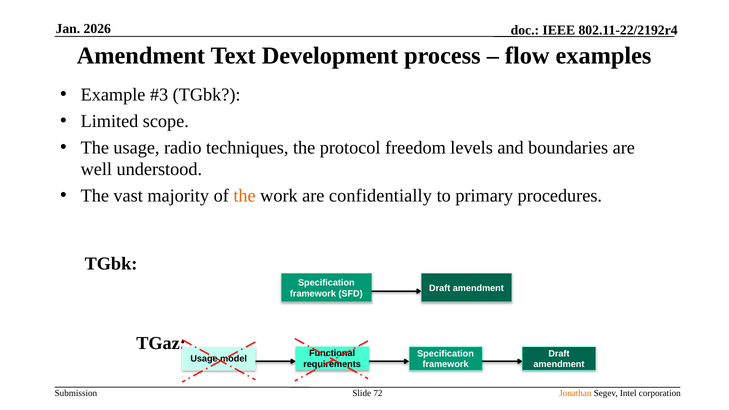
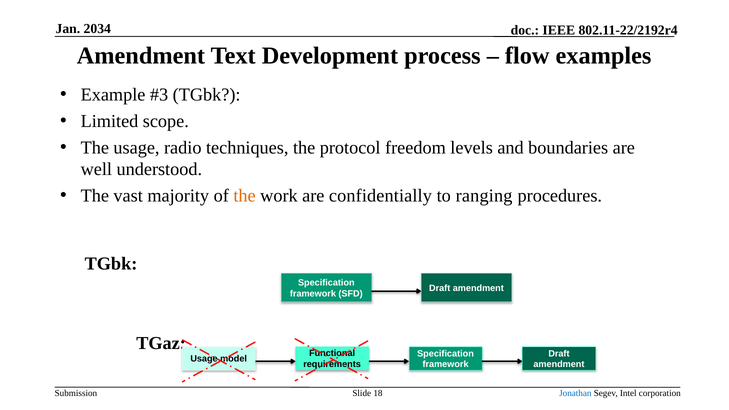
2026: 2026 -> 2034 (97, 29)
primary: primary -> ranging (484, 196)
72: 72 -> 18 (378, 393)
Jonathan colour: orange -> blue (575, 393)
